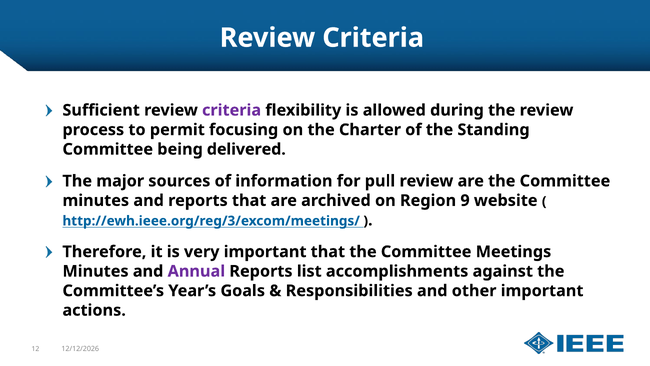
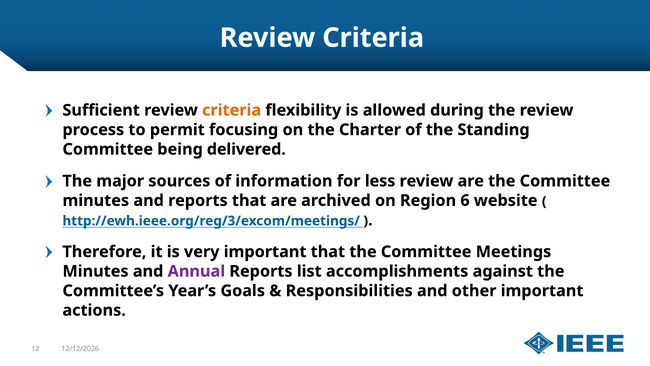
criteria colour: purple -> orange (232, 110)
pull: pull -> less (380, 181)
9: 9 -> 6 (465, 200)
